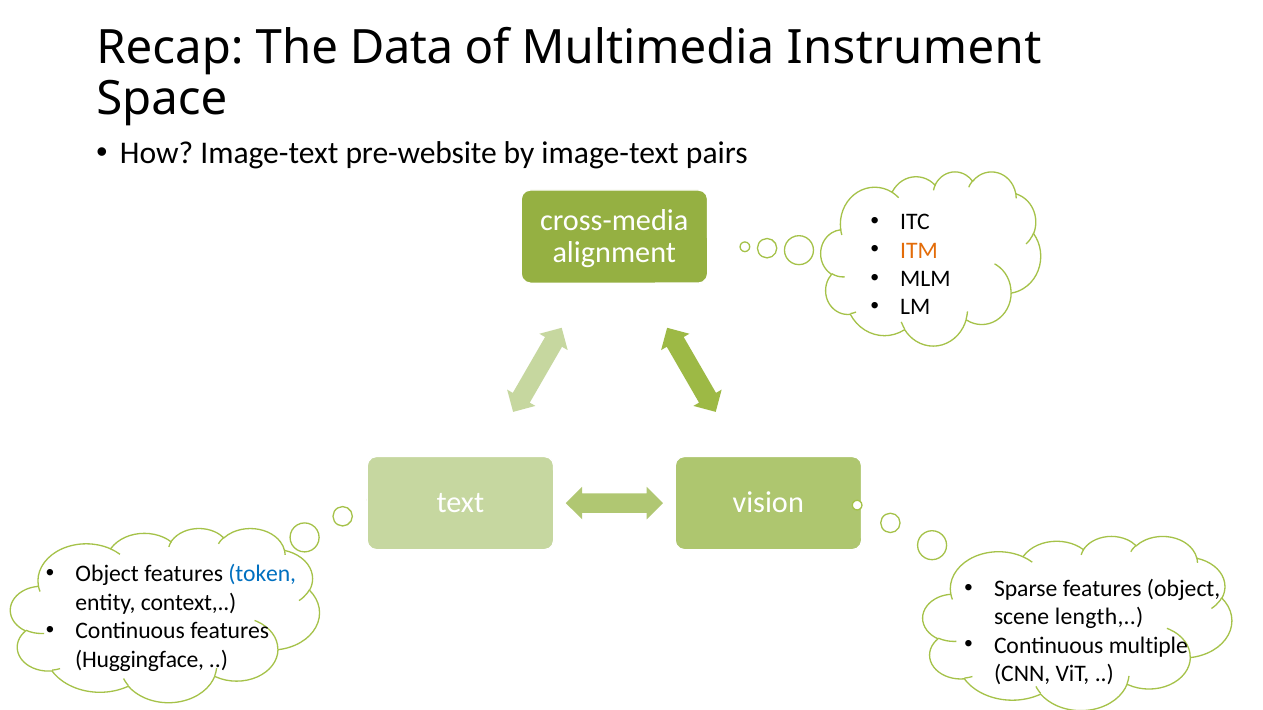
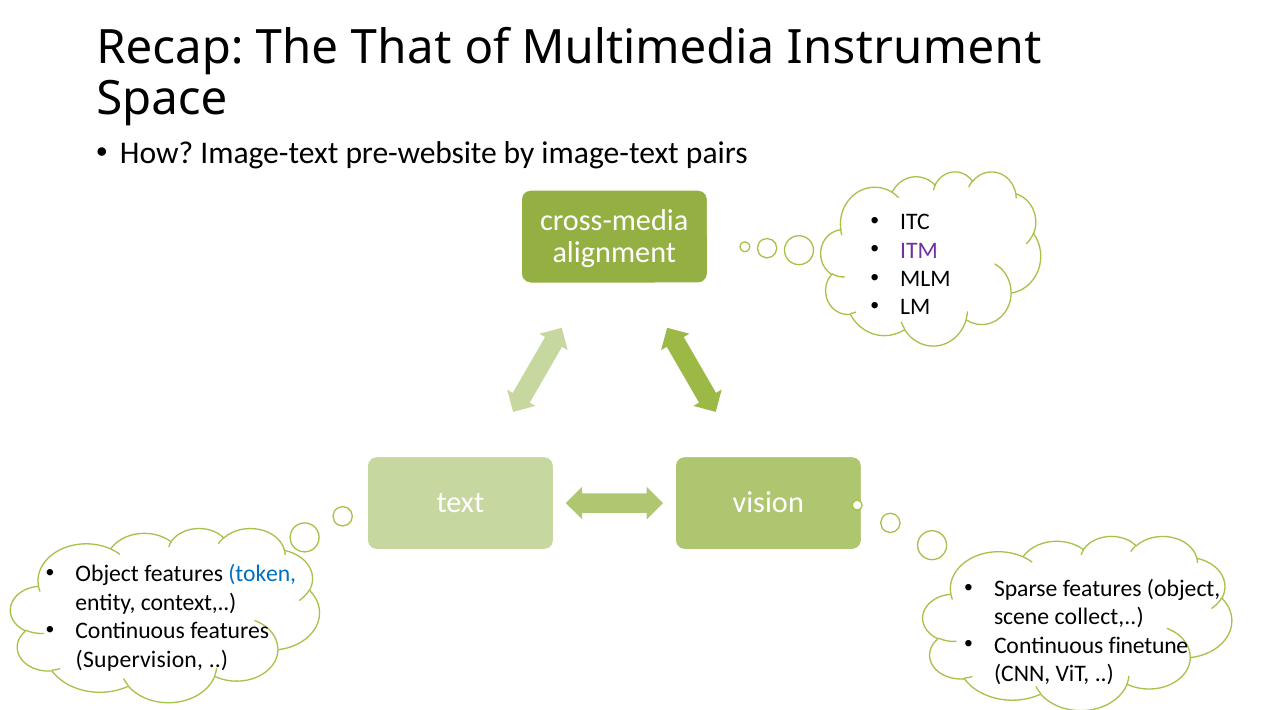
Data: Data -> That (401, 48)
ITM colour: orange -> purple (919, 250)
length: length -> collect (1099, 617)
multiple: multiple -> finetune (1148, 646)
Huggingface: Huggingface -> Supervision (139, 660)
